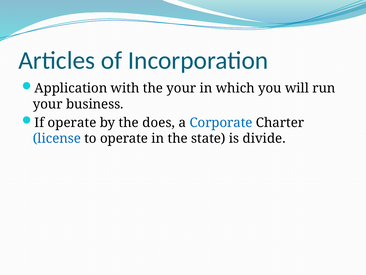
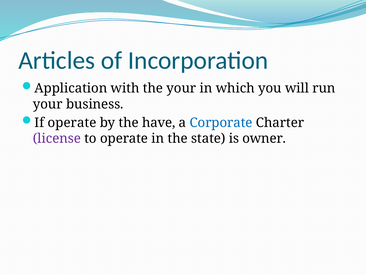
does: does -> have (159, 122)
license colour: blue -> purple (57, 138)
divide: divide -> owner (264, 138)
